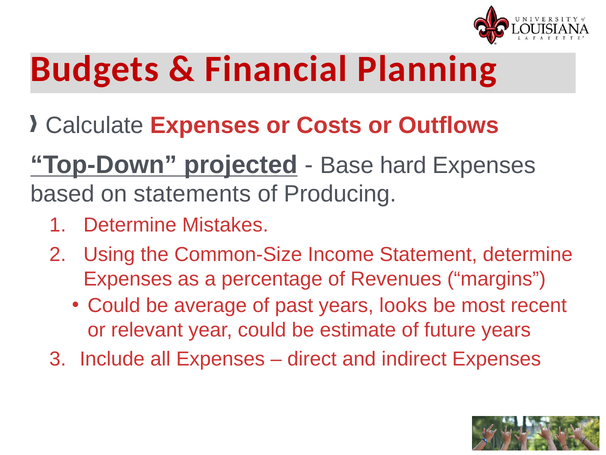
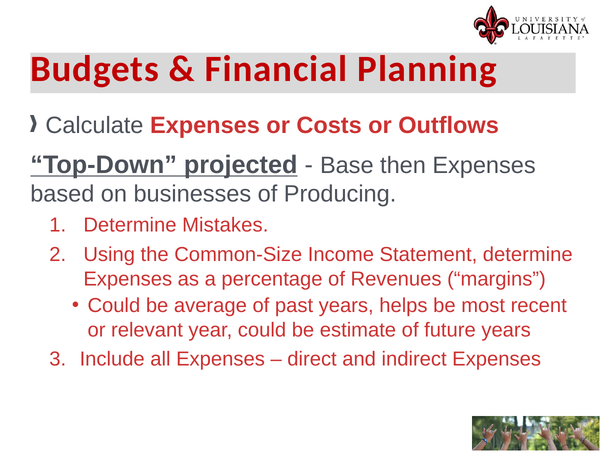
hard: hard -> then (403, 165)
statements: statements -> businesses (192, 194)
looks: looks -> helps (403, 305)
